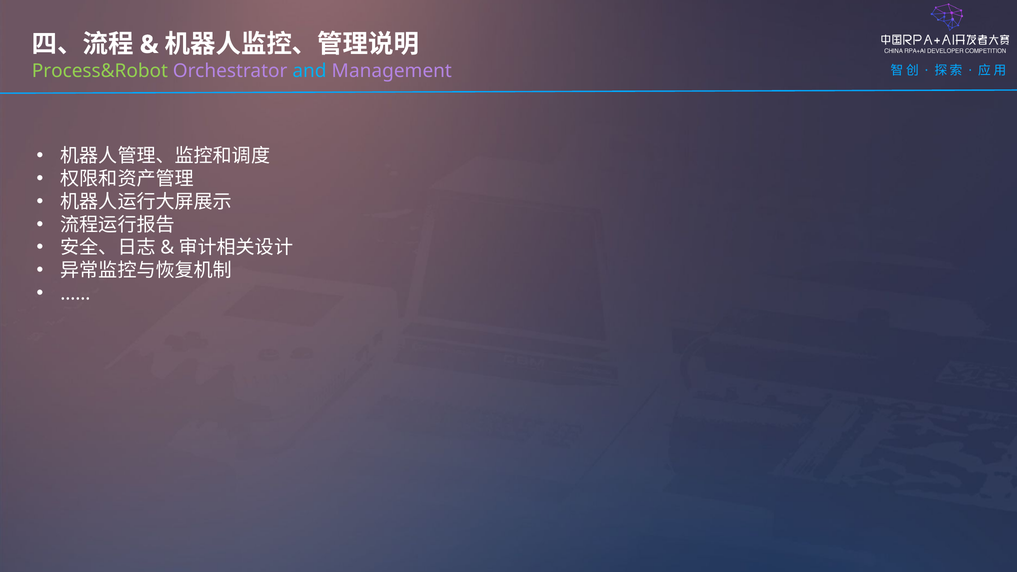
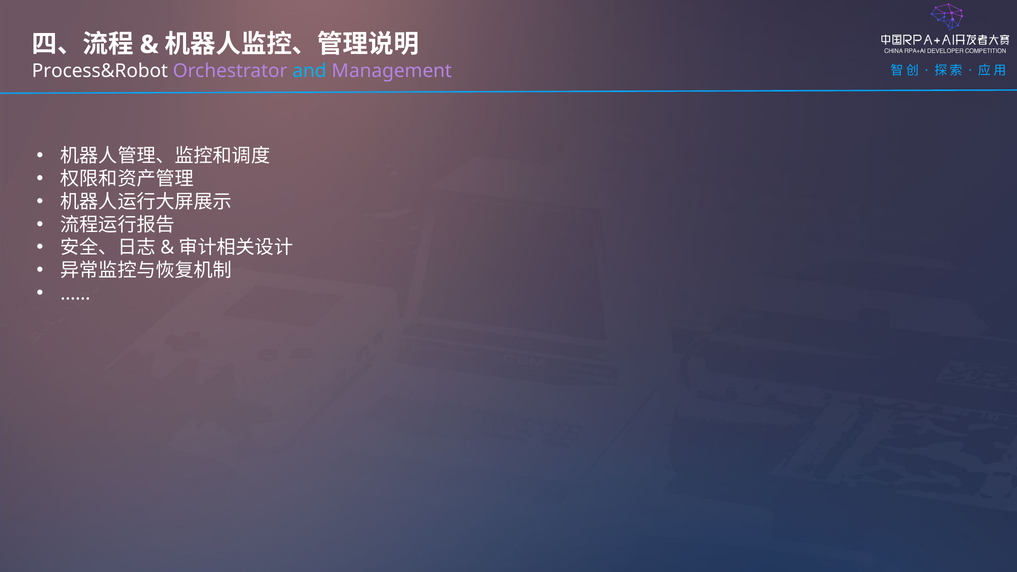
Process&Robot colour: light green -> white (100, 71)
